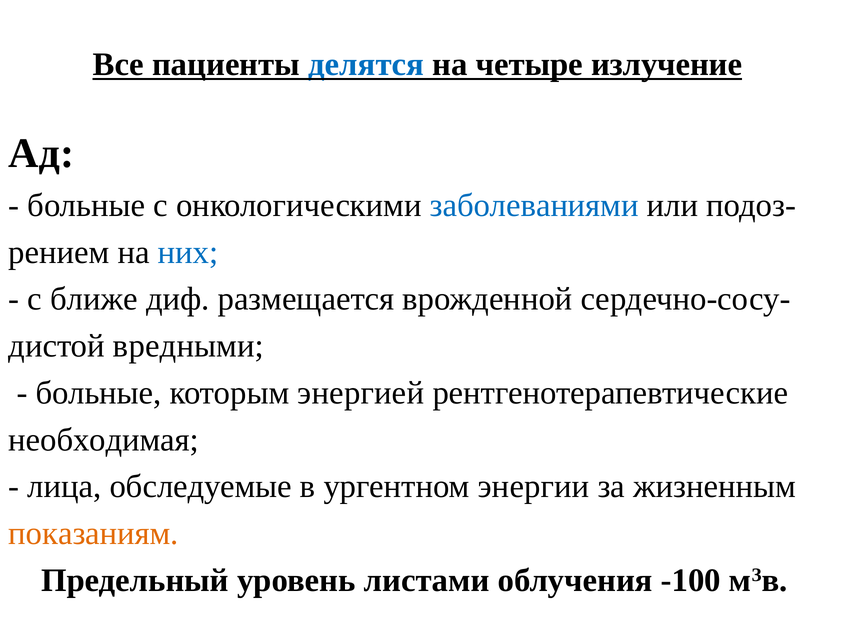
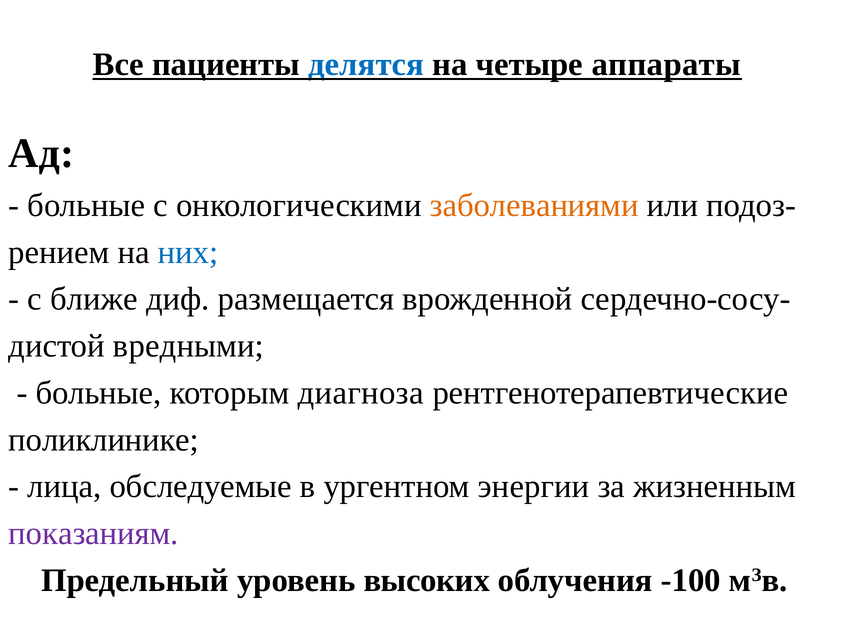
излучение: излучение -> аппараты (666, 65)
заболеваниями colour: blue -> orange (534, 205)
энергией: энергией -> диагноза (361, 392)
необходимая: необходимая -> поликлинике (104, 439)
показаниям colour: orange -> purple (94, 533)
листами: листами -> высоких (427, 580)
